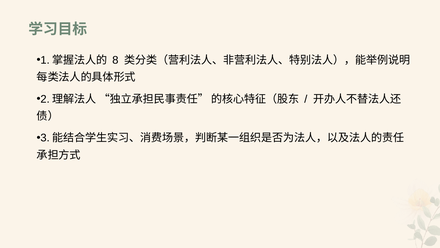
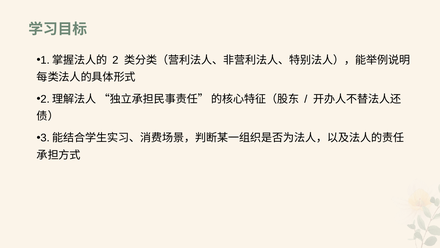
8: 8 -> 2 (115, 60)
